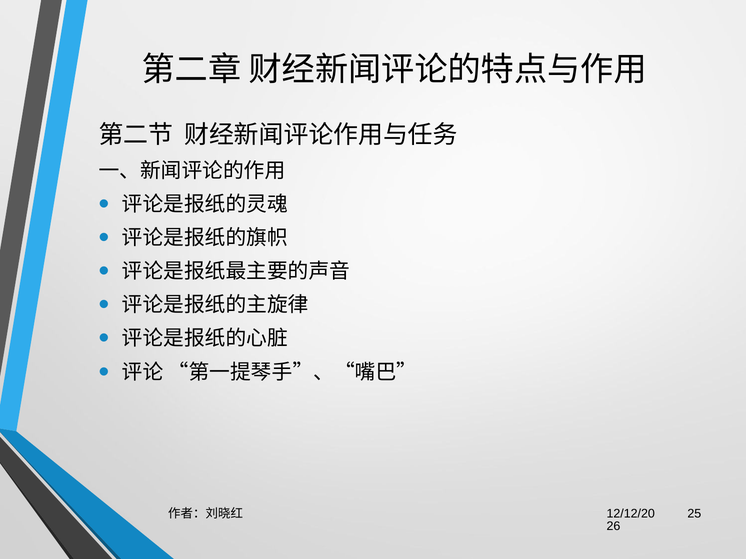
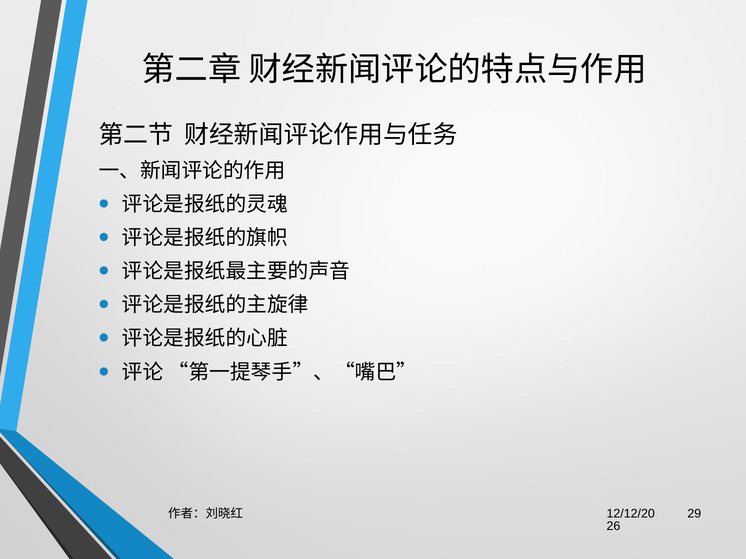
25: 25 -> 29 (694, 514)
